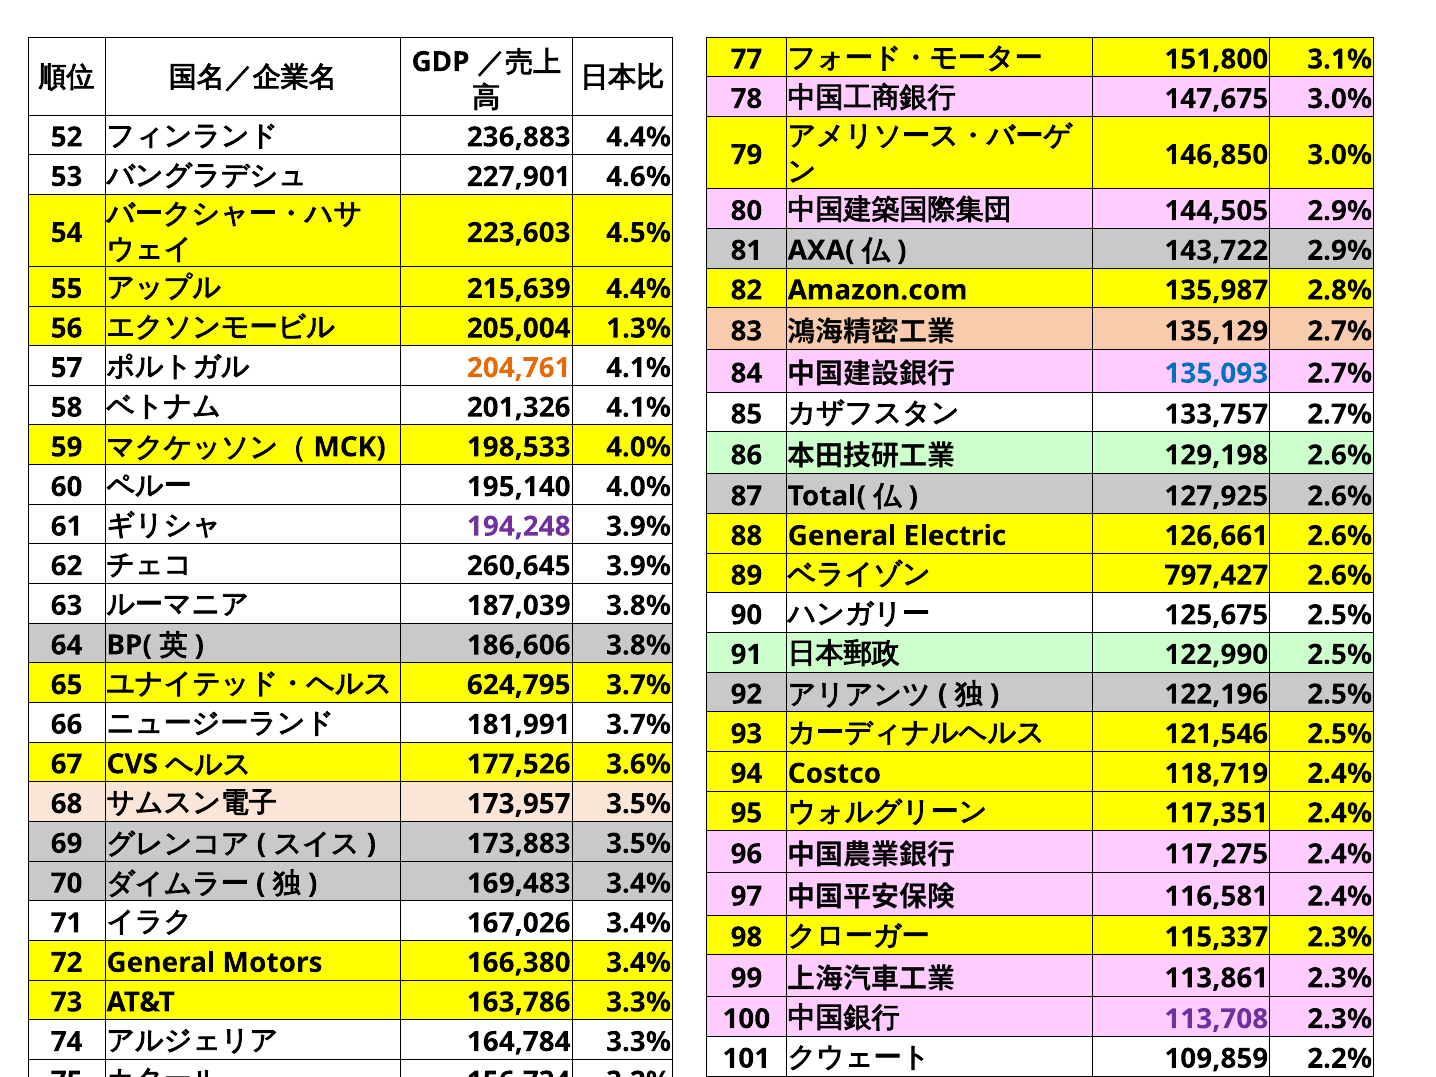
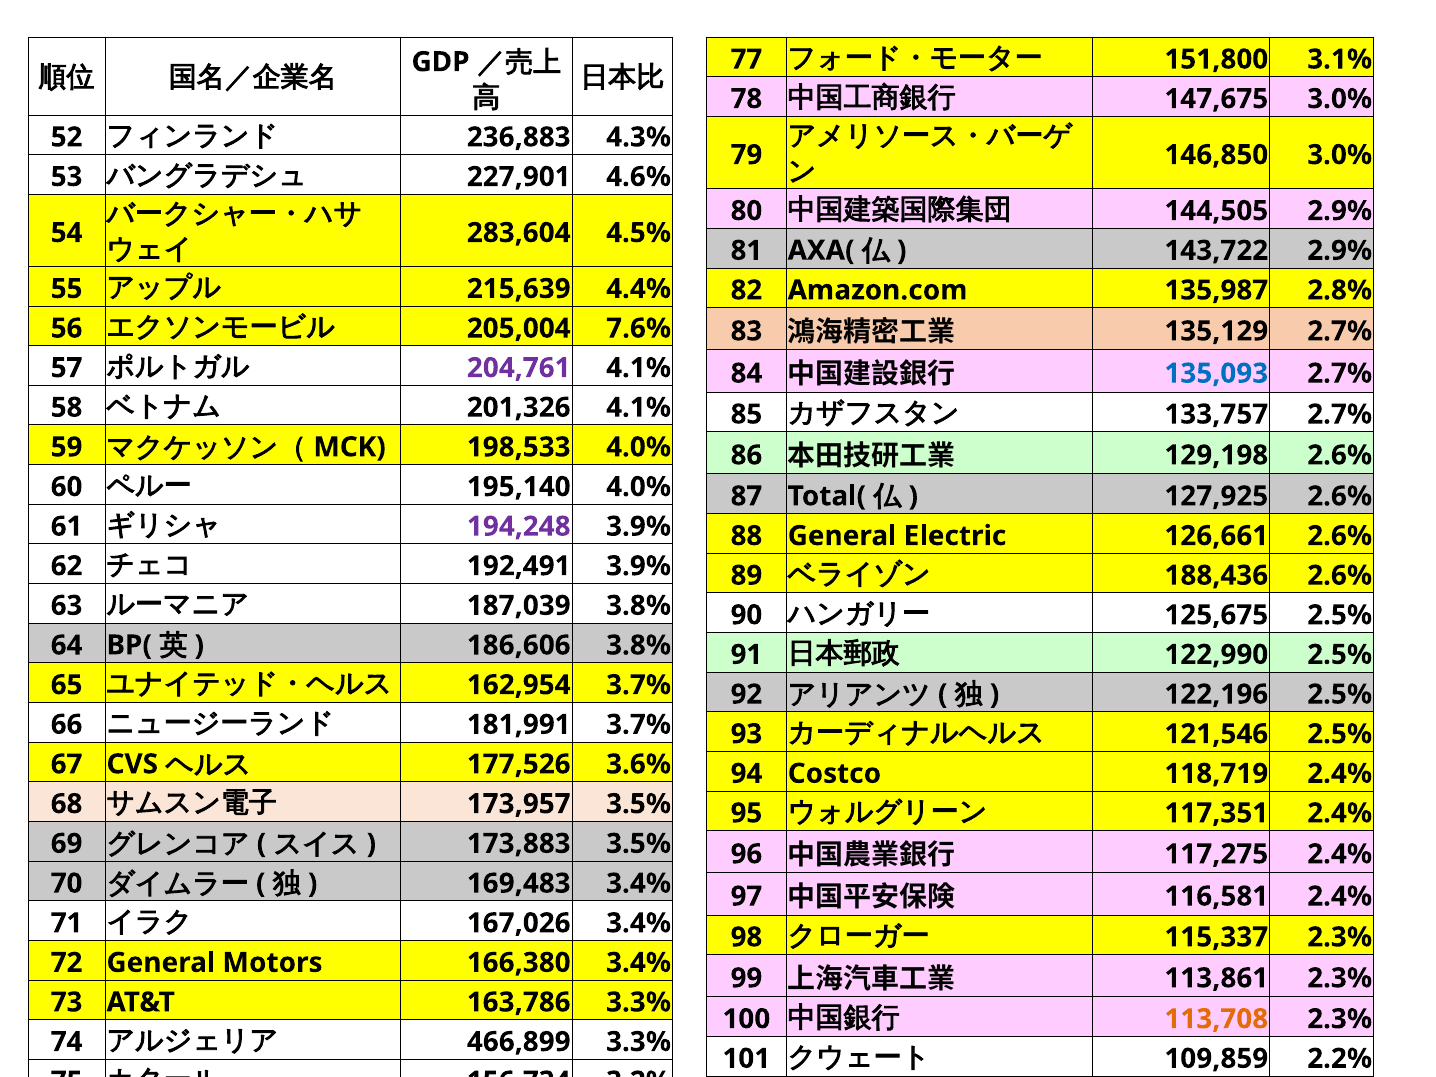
236,883 4.4%: 4.4% -> 4.3% (639, 137)
223,603: 223,603 -> 283,604 (519, 233)
1.3%: 1.3% -> 7.6% (639, 328)
204,761 colour: orange -> purple (519, 368)
260,645: 260,645 -> 192,491 (519, 566)
797,427: 797,427 -> 188,436 (1216, 575)
624,795: 624,795 -> 162,954 (519, 685)
113,708 colour: purple -> orange (1216, 1019)
164,784: 164,784 -> 466,899 (519, 1042)
